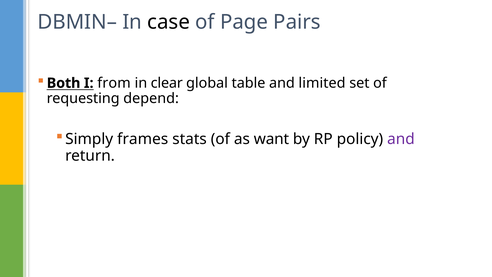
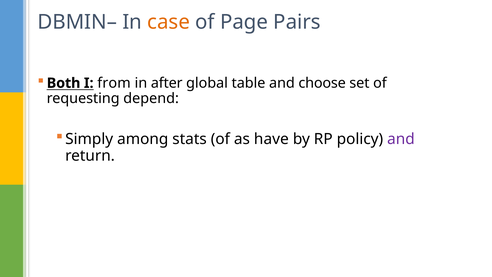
case colour: black -> orange (169, 22)
clear: clear -> after (167, 83)
limited: limited -> choose (322, 83)
frames: frames -> among (143, 139)
want: want -> have (271, 139)
